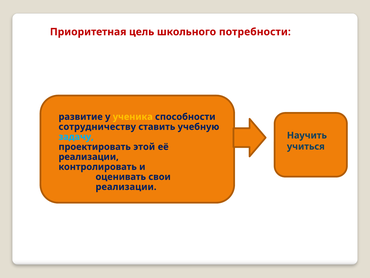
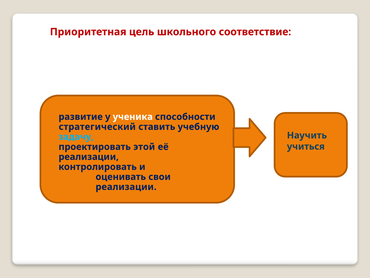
потребности: потребности -> соответствие (255, 32)
ученика colour: yellow -> white (133, 117)
сотрудничеству: сотрудничеству -> стратегический (97, 127)
